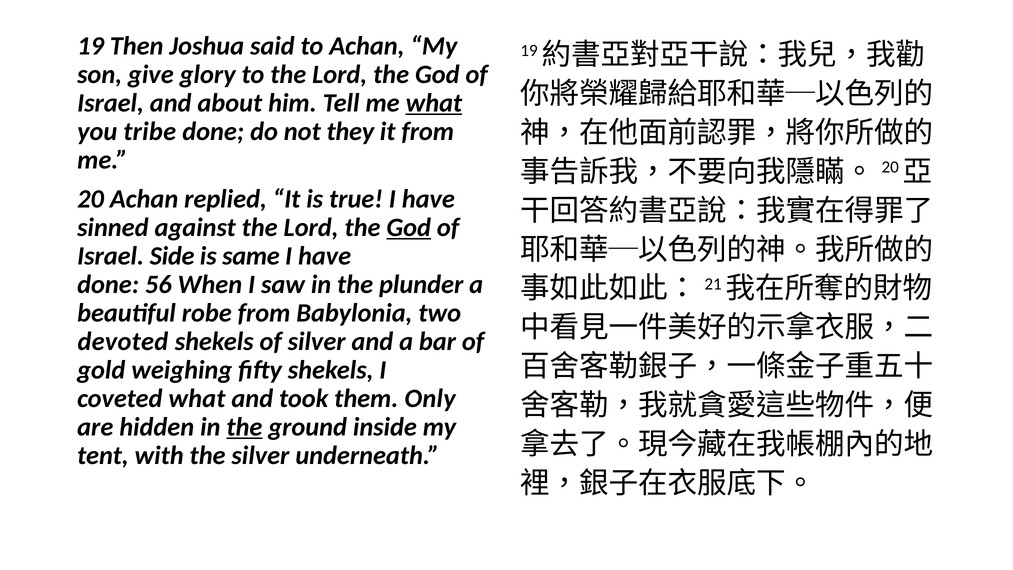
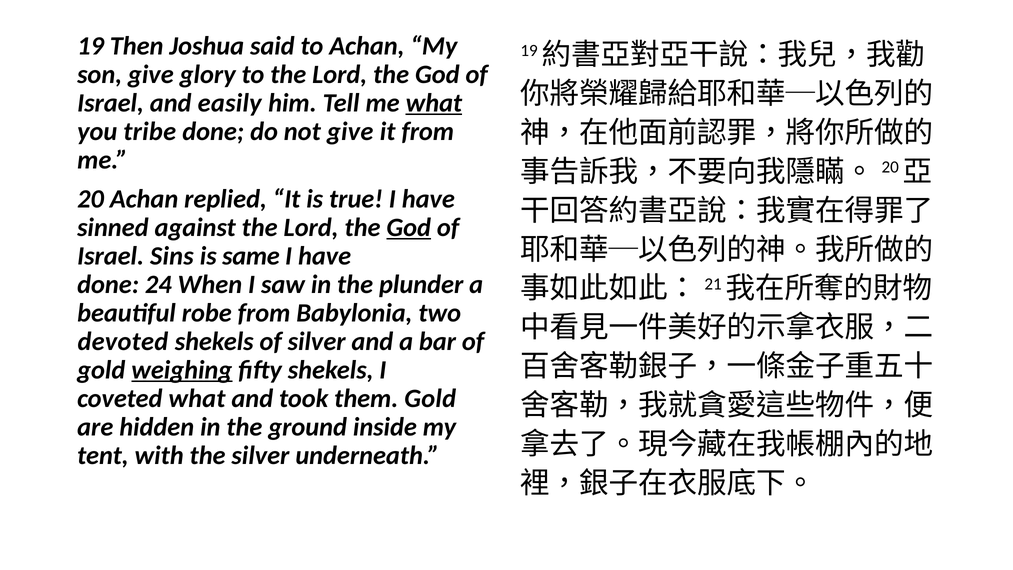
about: about -> easily (230, 103)
not they: they -> give (350, 131)
Side: Side -> Sins (172, 256)
56: 56 -> 24 (158, 284)
weighing underline: none -> present (182, 370)
them Only: Only -> Gold (430, 398)
the underline: present -> none (244, 427)
